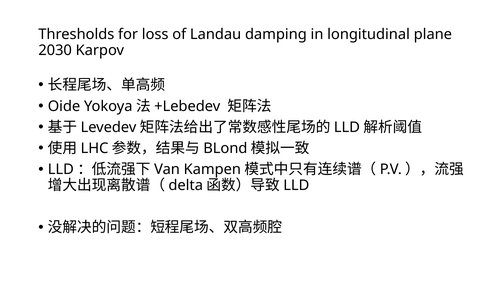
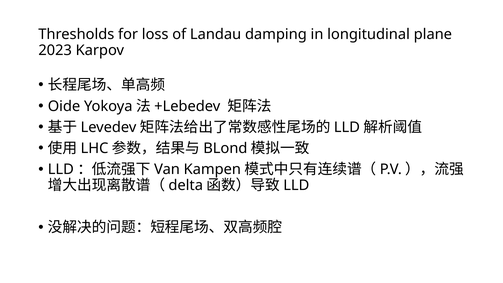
2030: 2030 -> 2023 (55, 50)
